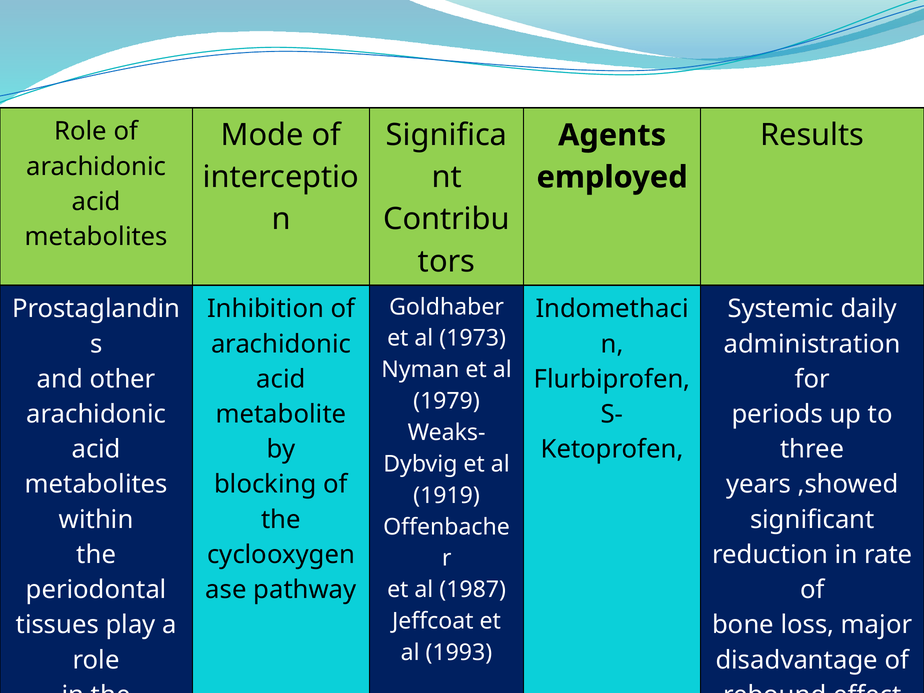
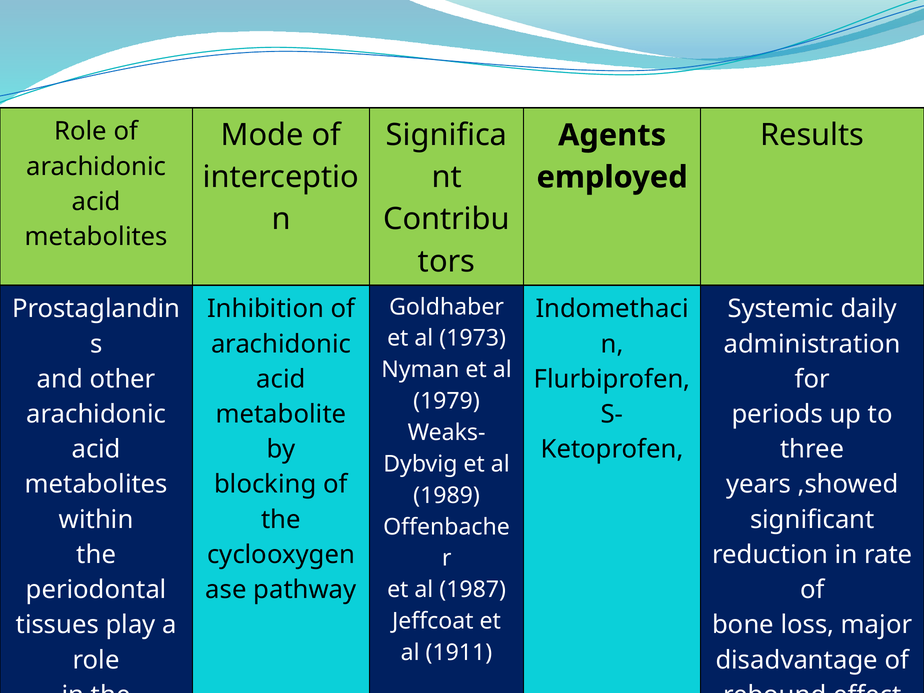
1919: 1919 -> 1989 (447, 495)
1993: 1993 -> 1911 (459, 653)
